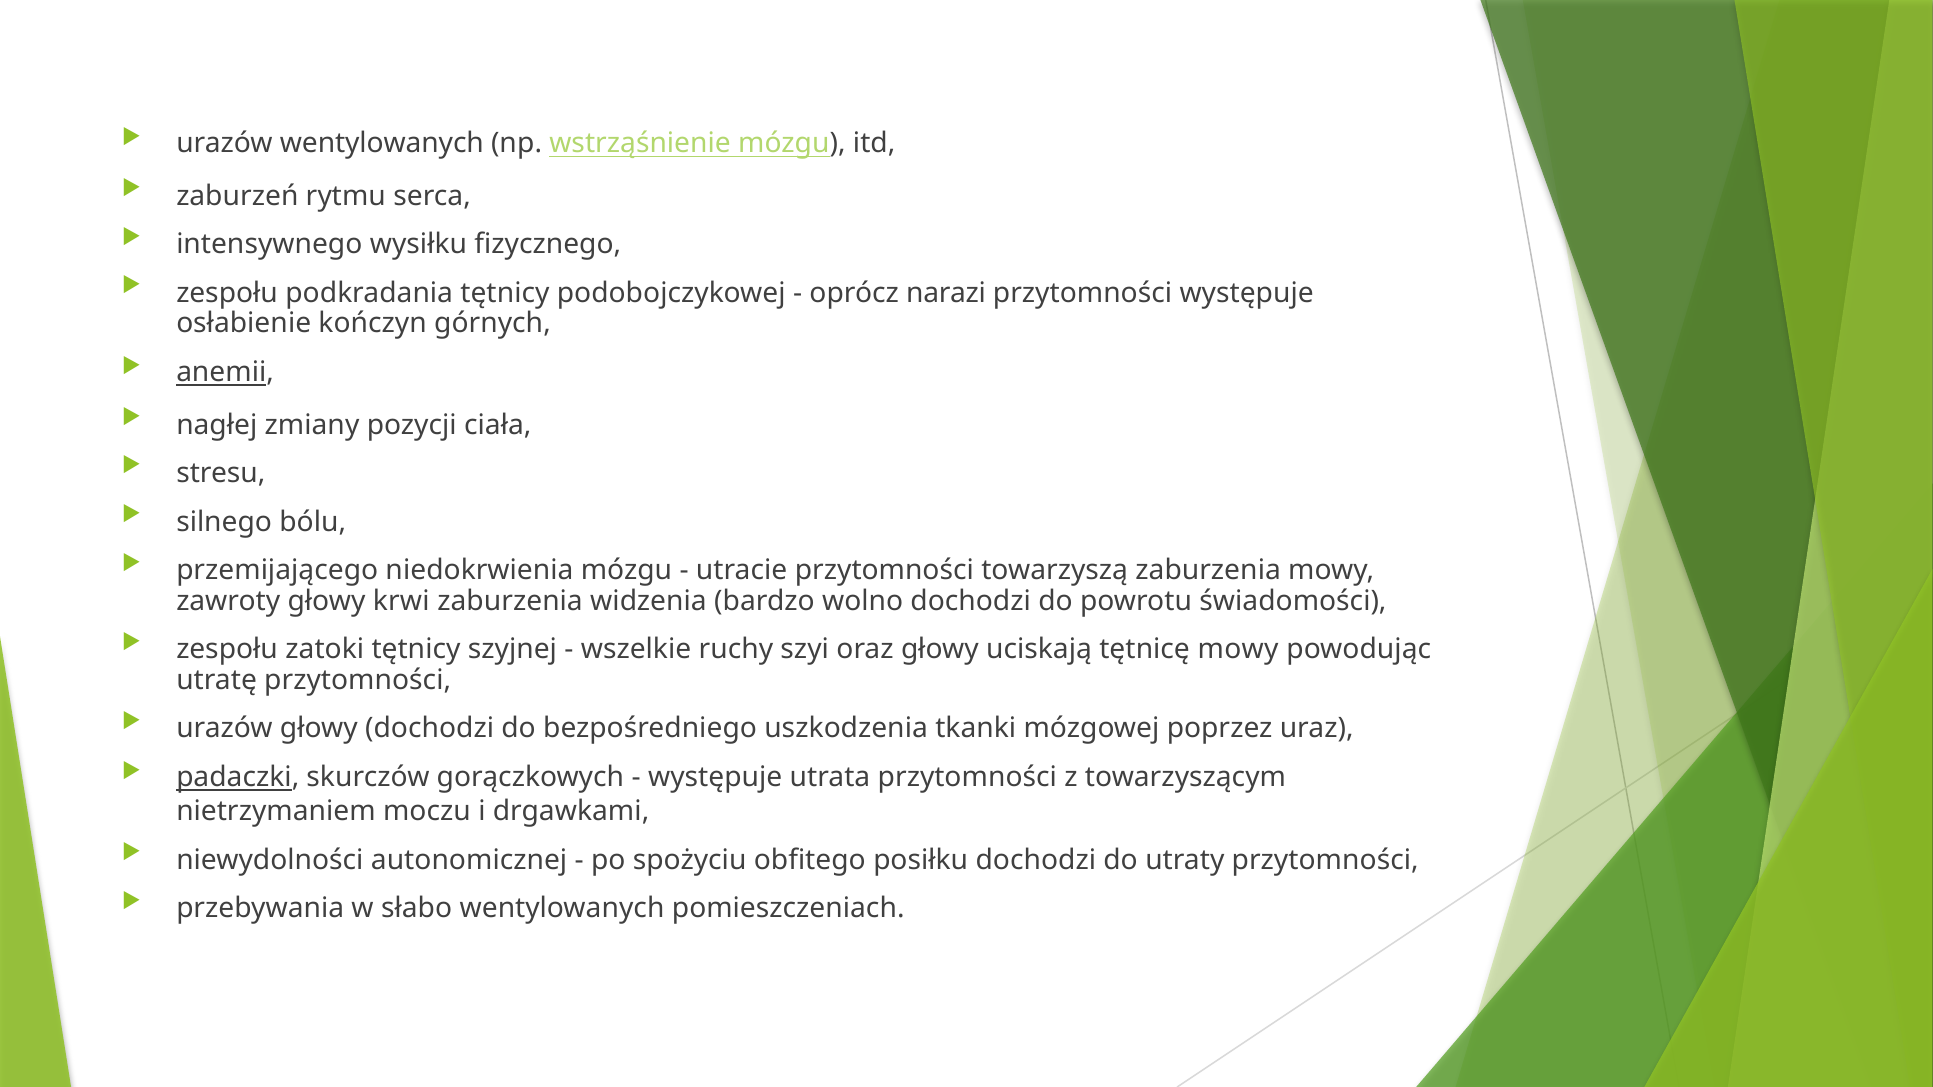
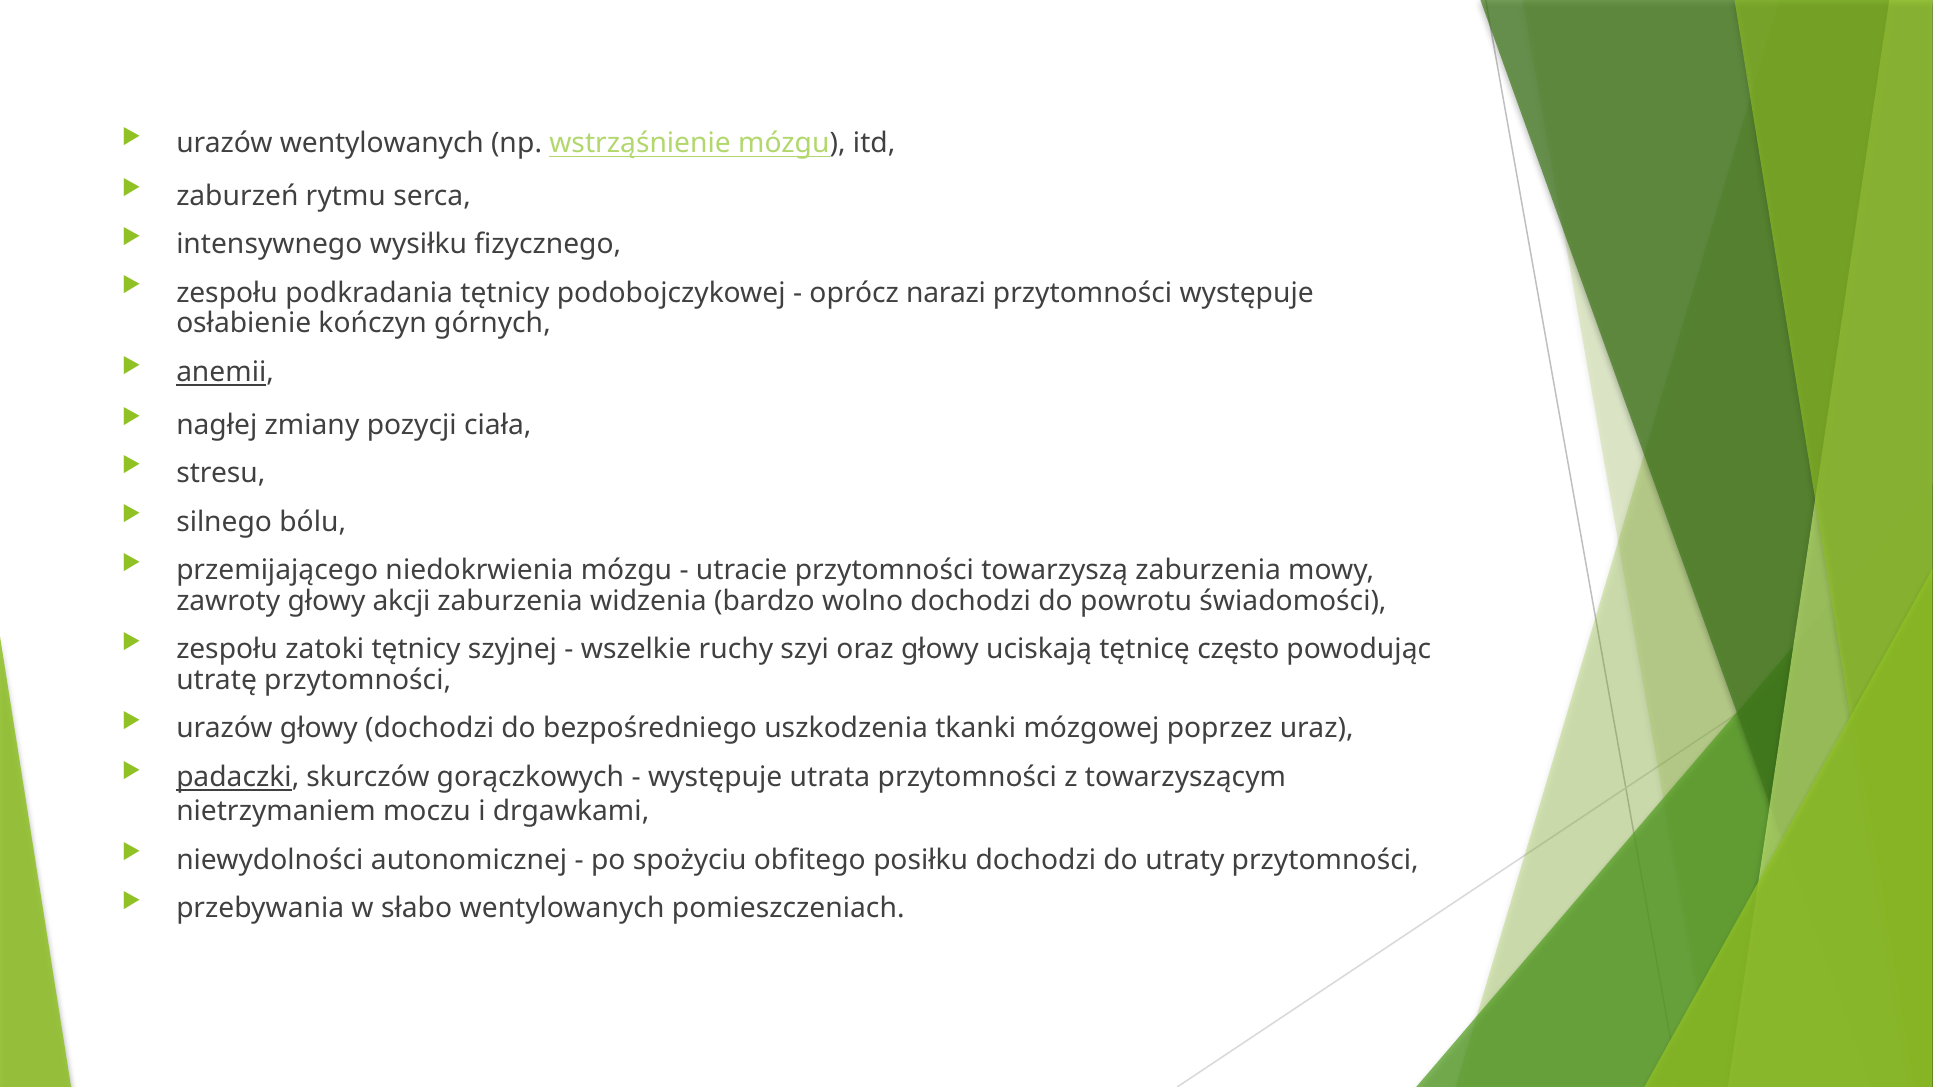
krwi: krwi -> akcji (402, 601)
tętnicę mowy: mowy -> często (1238, 650)
